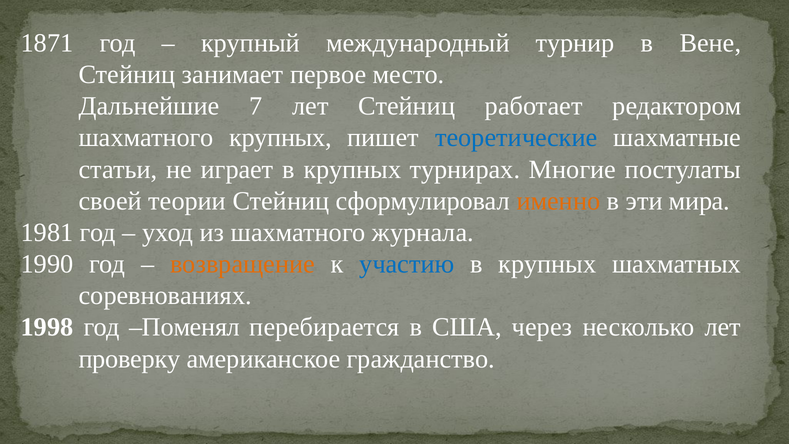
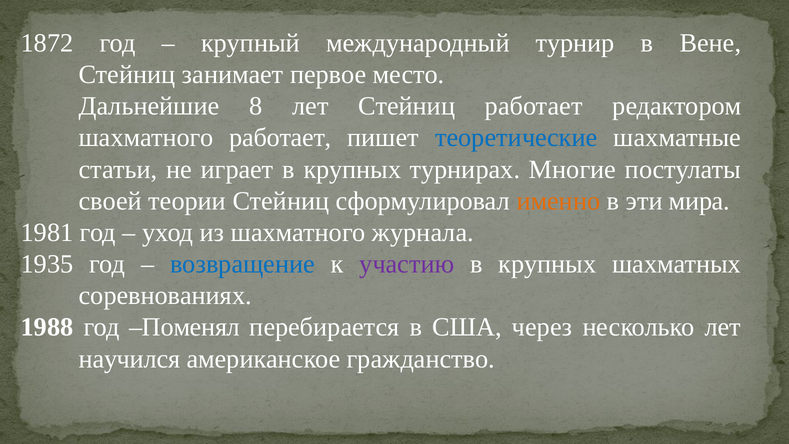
1871: 1871 -> 1872 (47, 43)
7: 7 -> 8 (256, 106)
шахматного крупных: крупных -> работает (280, 138)
1990: 1990 -> 1935 (47, 264)
возвращение colour: orange -> blue (242, 264)
участию colour: blue -> purple (407, 264)
1998: 1998 -> 1988 (47, 327)
проверку: проверку -> научился (129, 359)
